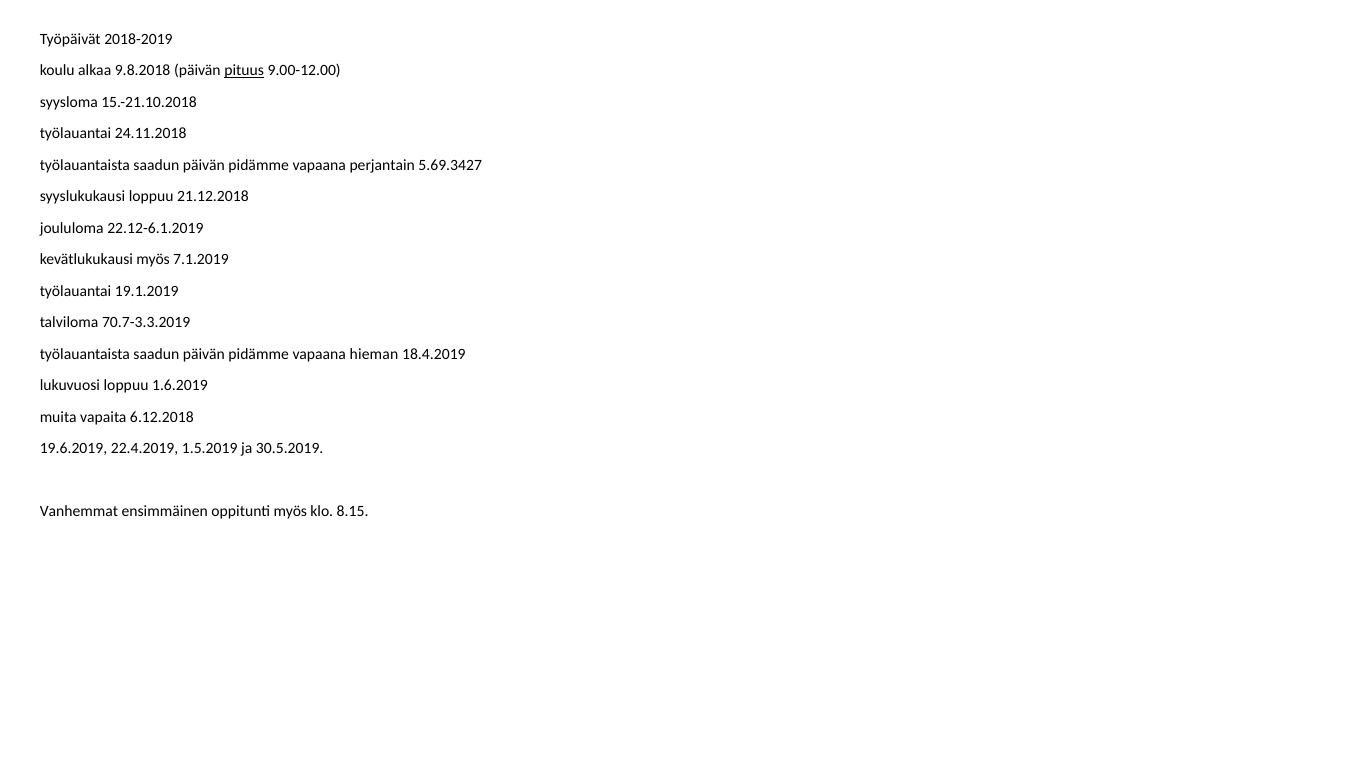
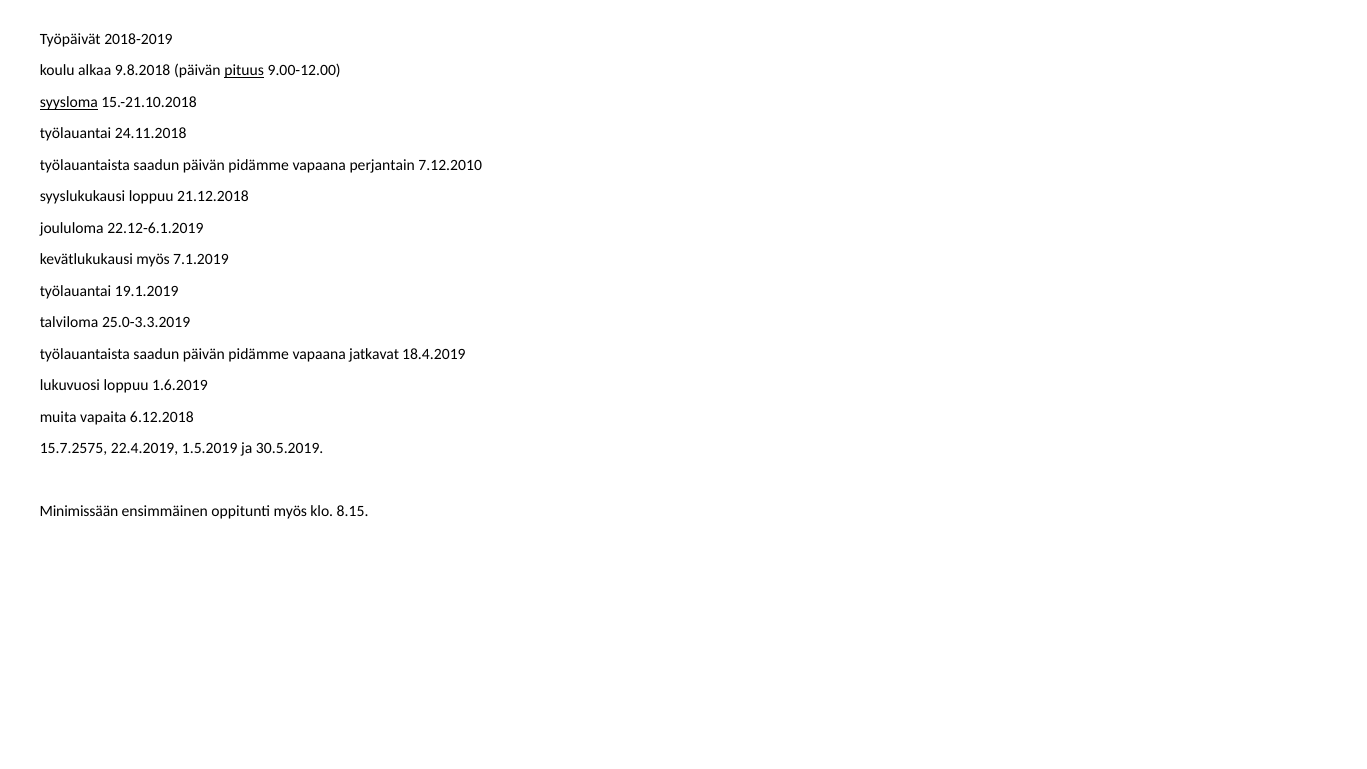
syysloma underline: none -> present (69, 102)
5.69.3427: 5.69.3427 -> 7.12.2010 (450, 165)
70.7-3.3.2019: 70.7-3.3.2019 -> 25.0-3.3.2019 (146, 323)
hieman: hieman -> jatkavat (374, 354)
19.6.2019: 19.6.2019 -> 15.7.2575 (73, 449)
Vanhemmat: Vanhemmat -> Minimissään (79, 512)
